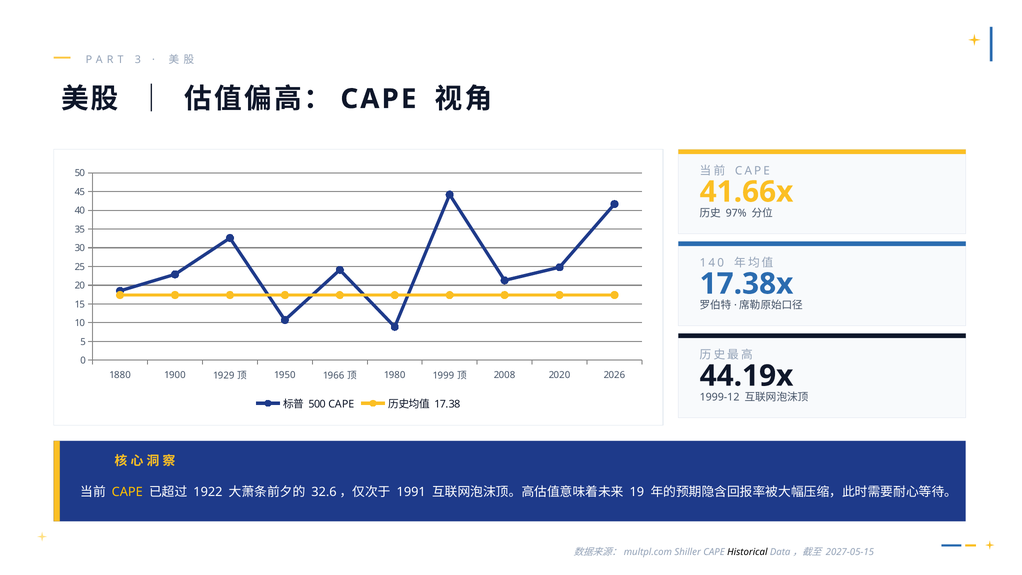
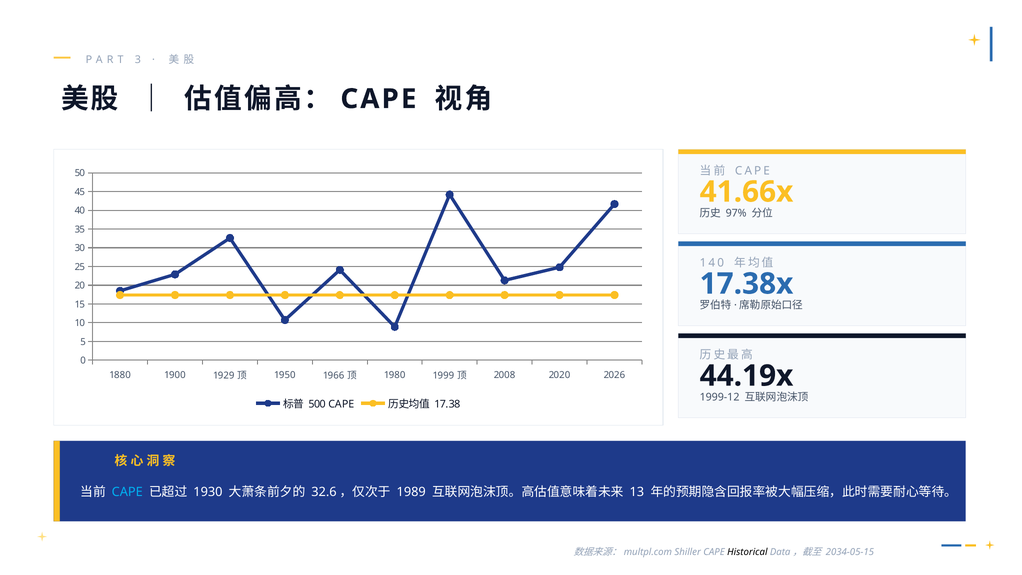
CAPE colour: yellow -> light blue (127, 492)
1922: 1922 -> 1930 (208, 492)
1991: 1991 -> 1989 (411, 492)
19: 19 -> 13 (637, 492)
2027-05-15: 2027-05-15 -> 2034-05-15 (850, 552)
